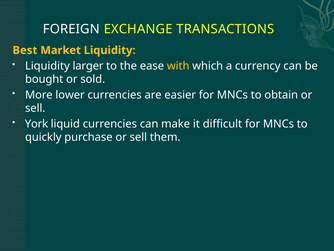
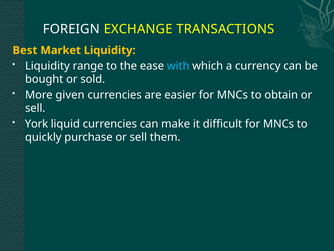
larger: larger -> range (88, 66)
with colour: yellow -> light blue (178, 66)
lower: lower -> given (70, 95)
